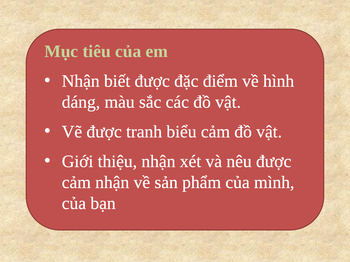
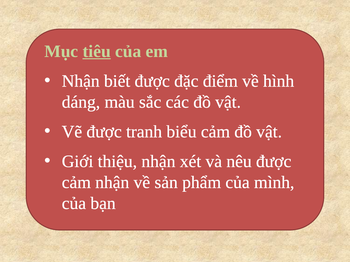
tiêu underline: none -> present (97, 51)
